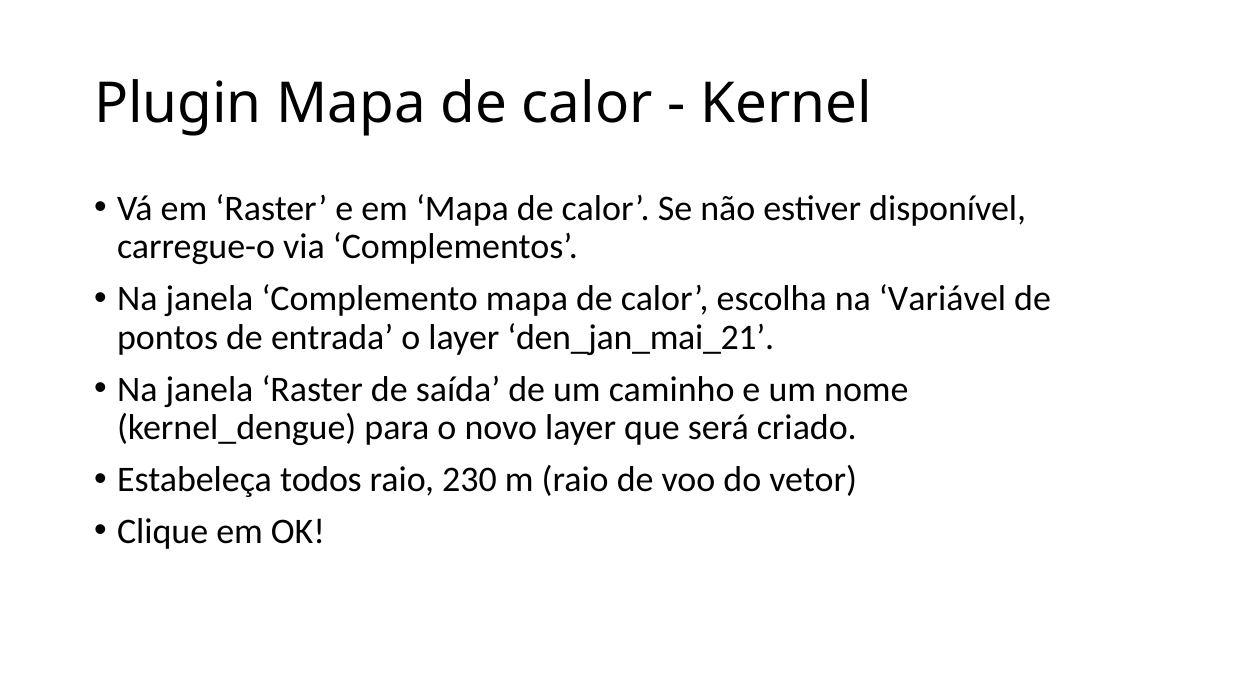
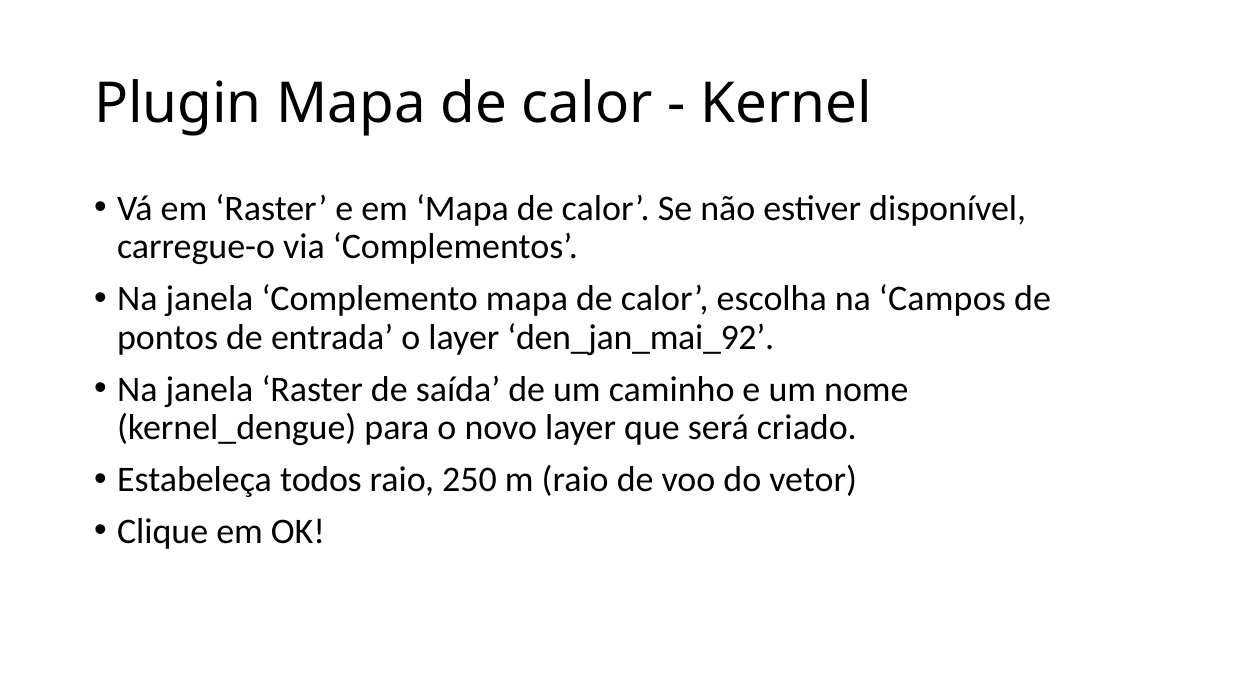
Variável: Variável -> Campos (942, 299)
den_jan_mai_21: den_jan_mai_21 -> den_jan_mai_92 (641, 338)
230: 230 -> 250 (469, 480)
